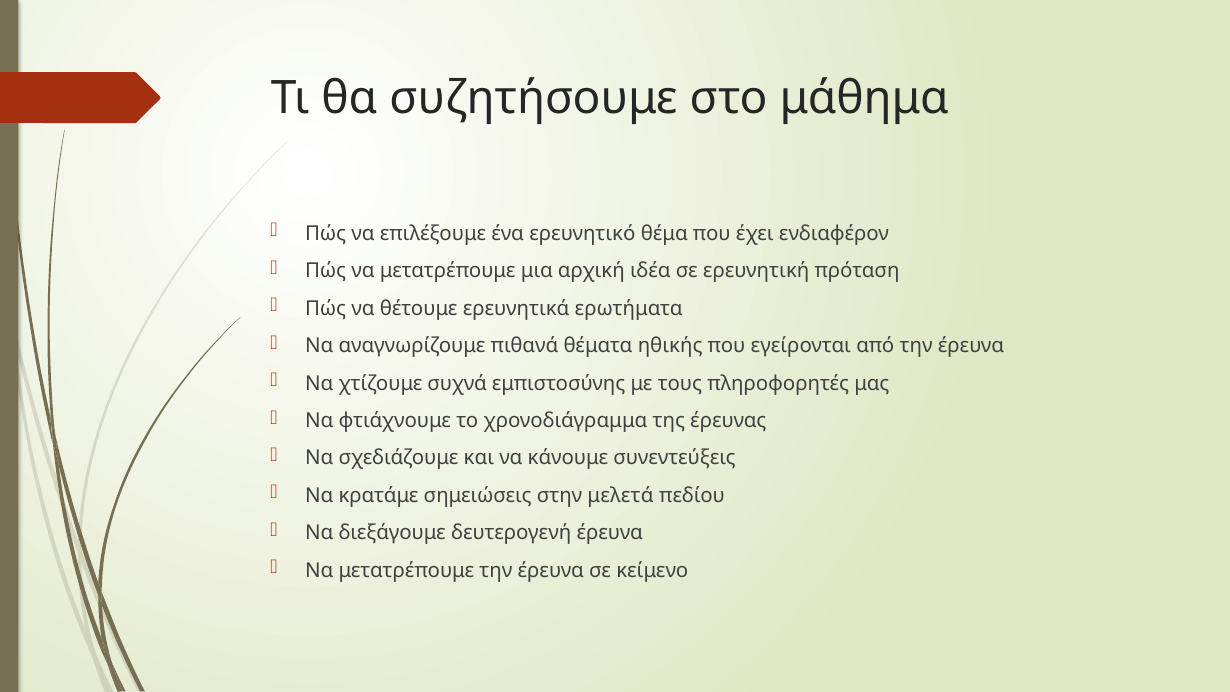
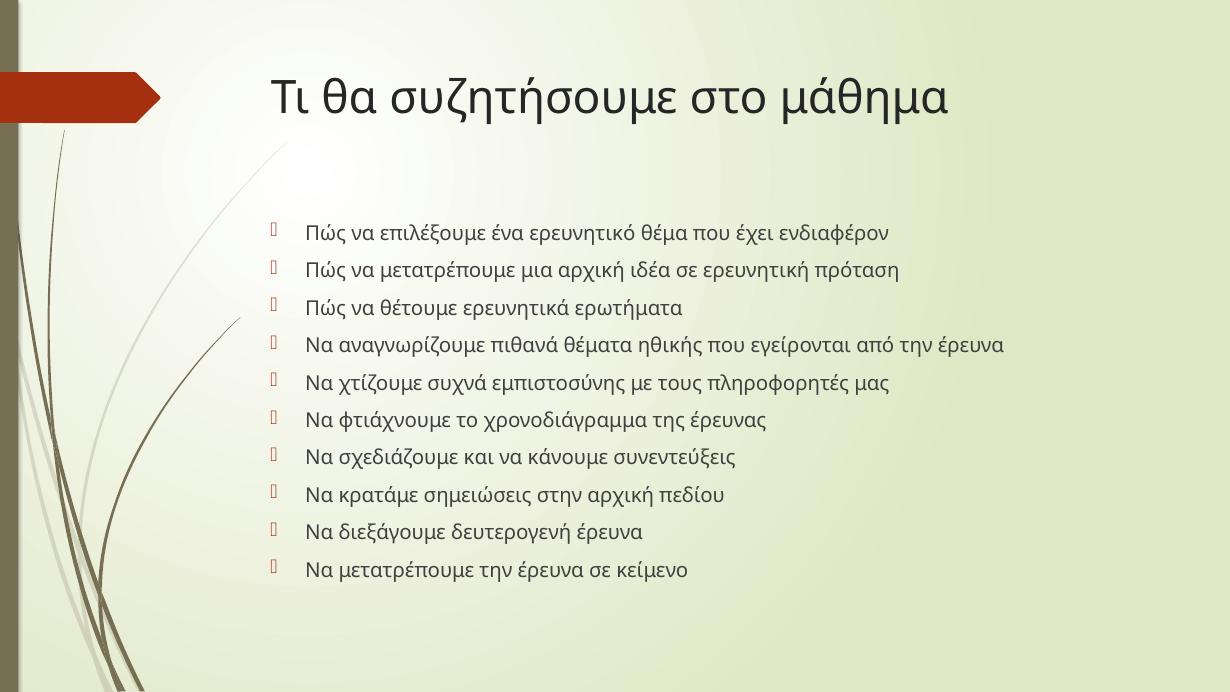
στην μελετά: μελετά -> αρχική (621, 495)
